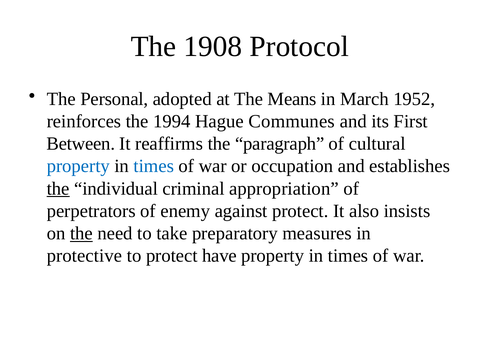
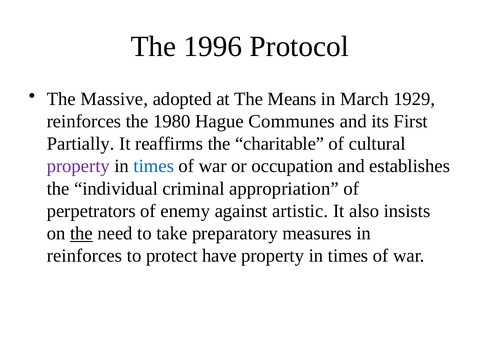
1908: 1908 -> 1996 (213, 46)
Personal: Personal -> Massive (114, 99)
1952: 1952 -> 1929 (414, 99)
1994: 1994 -> 1980 (172, 121)
Between: Between -> Partially (81, 144)
paragraph: paragraph -> charitable (280, 144)
property colour: blue -> purple (78, 166)
the underline: present -> none (58, 189)
against protect: protect -> artistic (300, 211)
protective: protective -> reinforces (84, 256)
